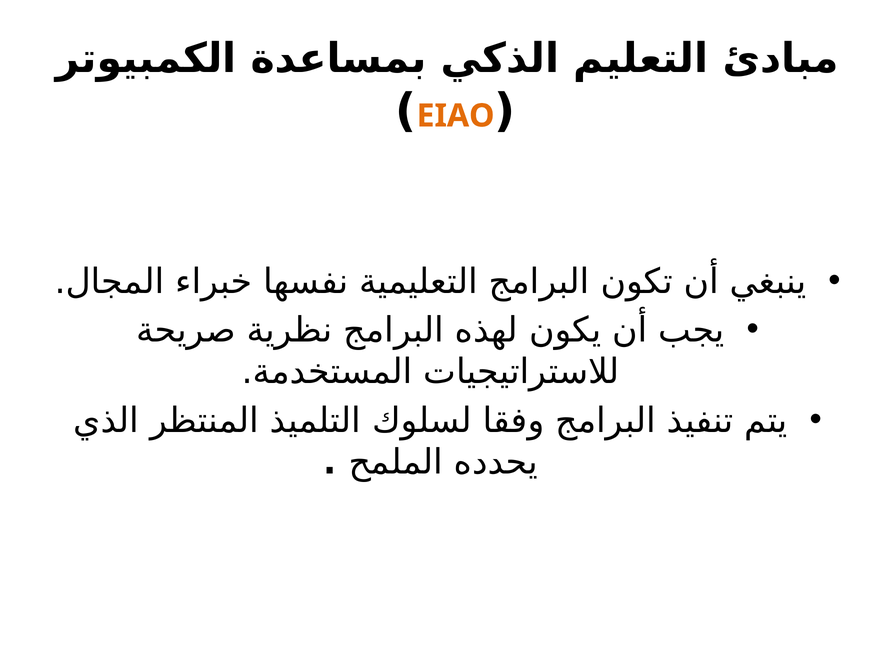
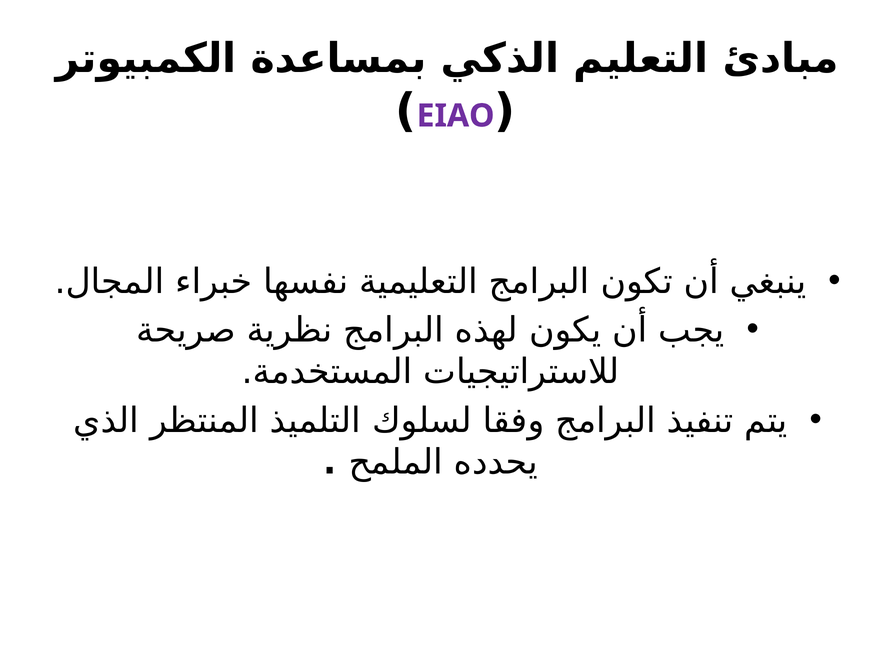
EIAO colour: orange -> purple (456, 116)
